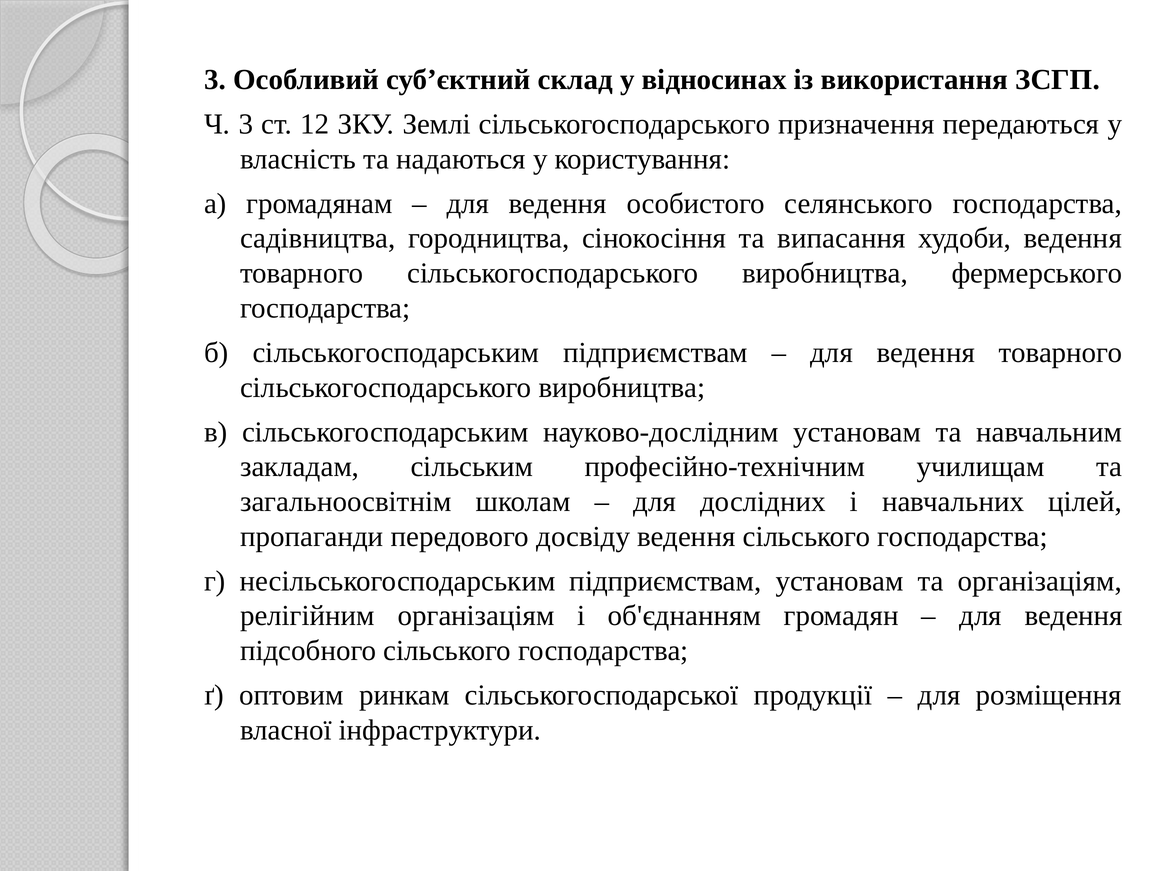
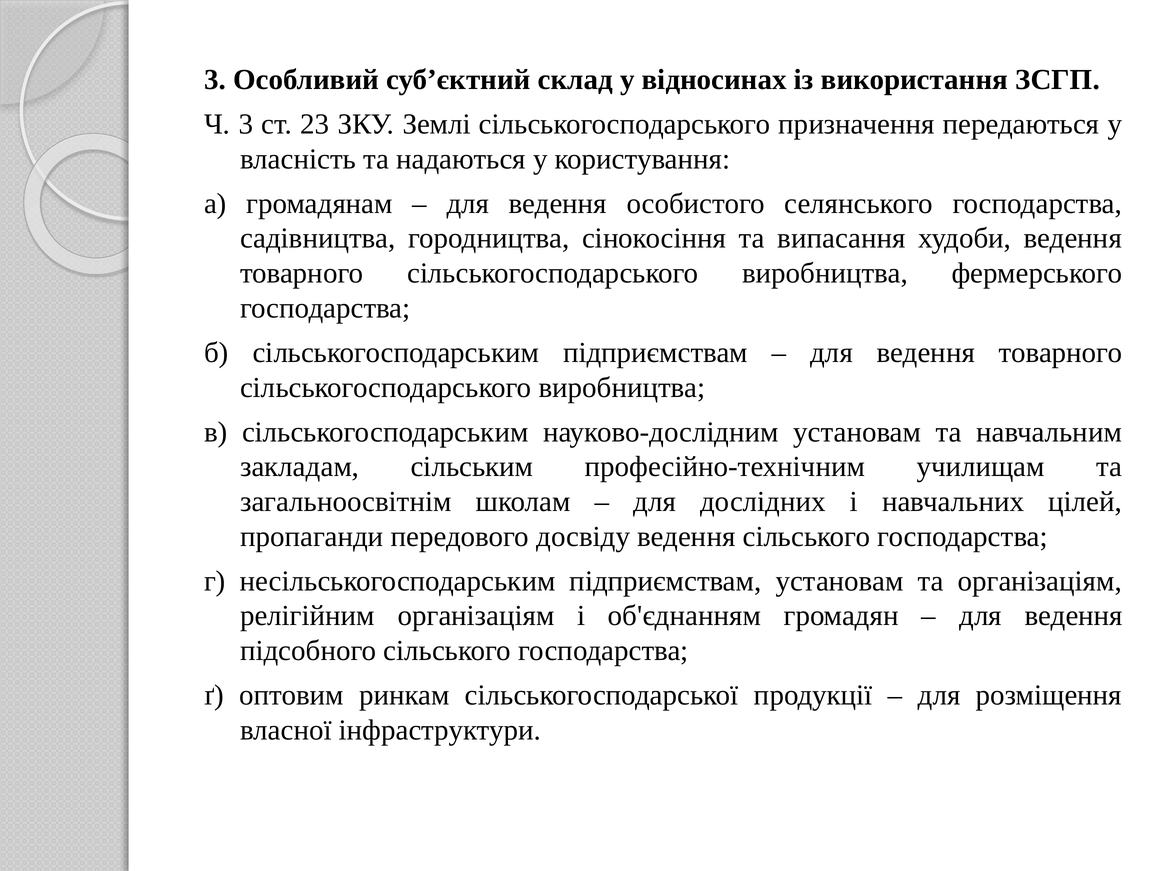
12: 12 -> 23 (315, 124)
